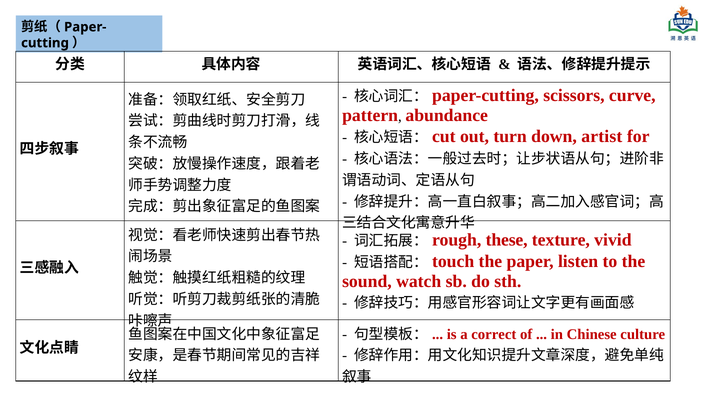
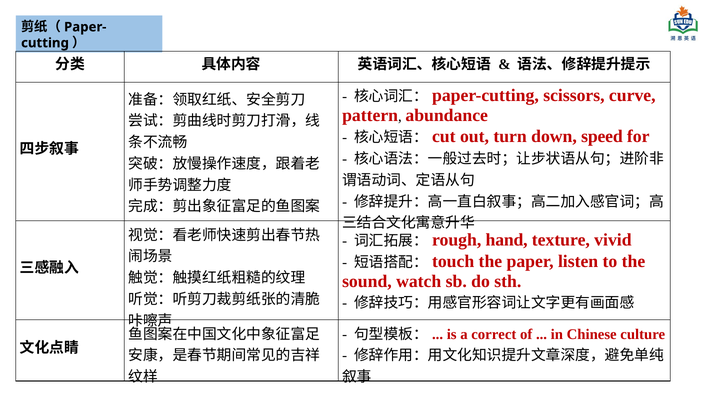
artist: artist -> speed (602, 136)
these: these -> hand (507, 240)
